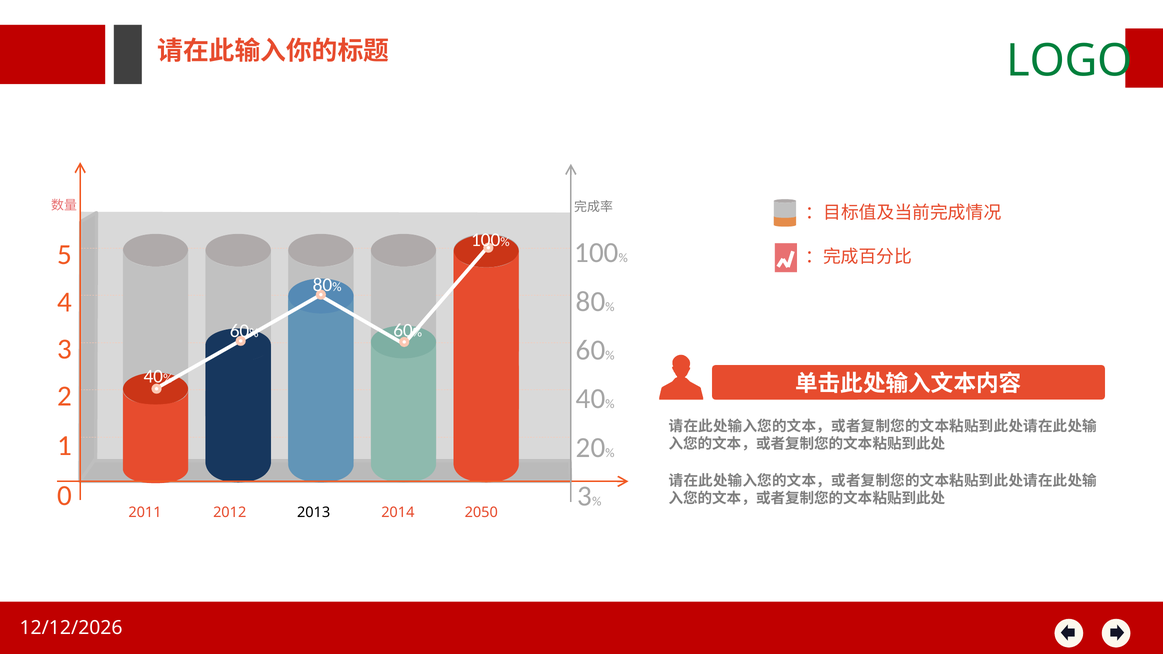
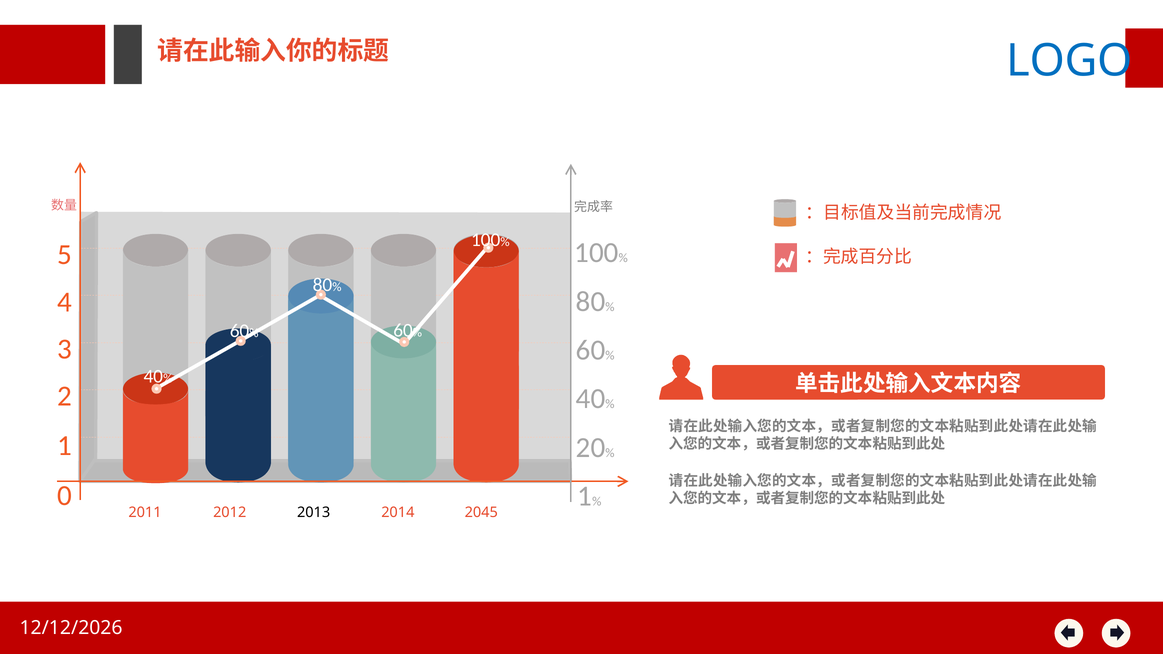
LOGO colour: green -> blue (1070, 61)
0 3: 3 -> 1 (585, 496)
2050: 2050 -> 2045 (481, 513)
